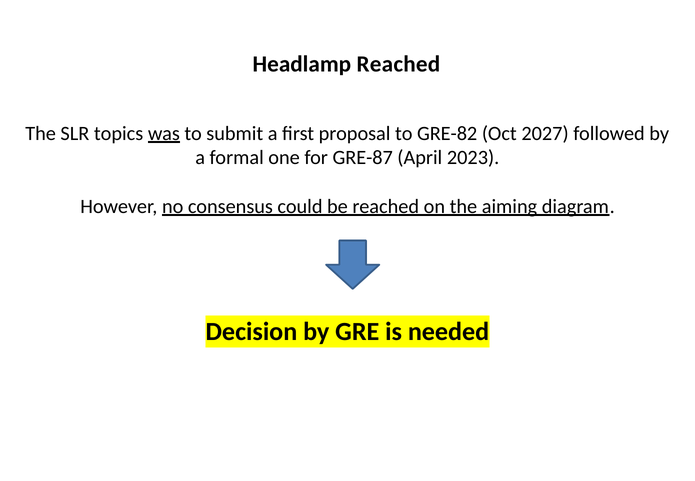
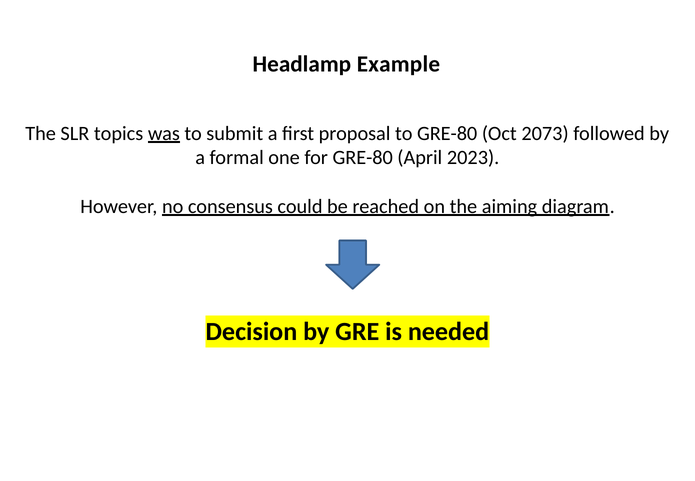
Headlamp Reached: Reached -> Example (398, 64)
to GRE-82: GRE-82 -> GRE-80 (447, 133)
2027: 2027 -> 2073 (545, 133)
for GRE-87: GRE-87 -> GRE-80 (363, 158)
